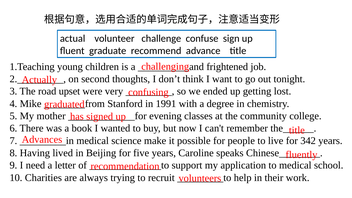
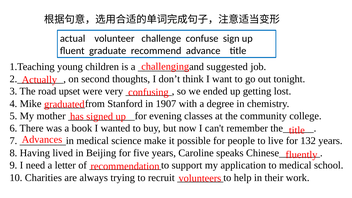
frightened: frightened -> suggested (227, 67)
1991: 1991 -> 1907 (166, 104)
342: 342 -> 132 (308, 141)
